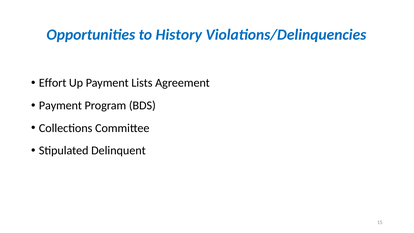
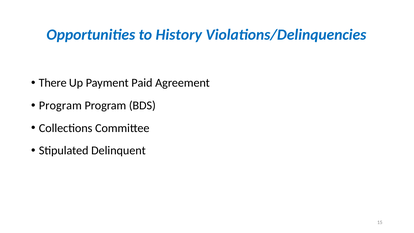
Effort: Effort -> There (53, 83)
Lists: Lists -> Paid (142, 83)
Payment: Payment -> Program (60, 105)
